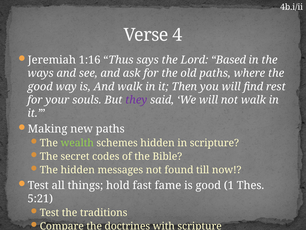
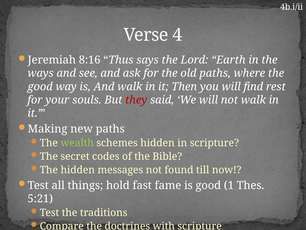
1:16: 1:16 -> 8:16 (90, 60)
Based: Based -> Earth (228, 60)
they colour: purple -> red (136, 100)
